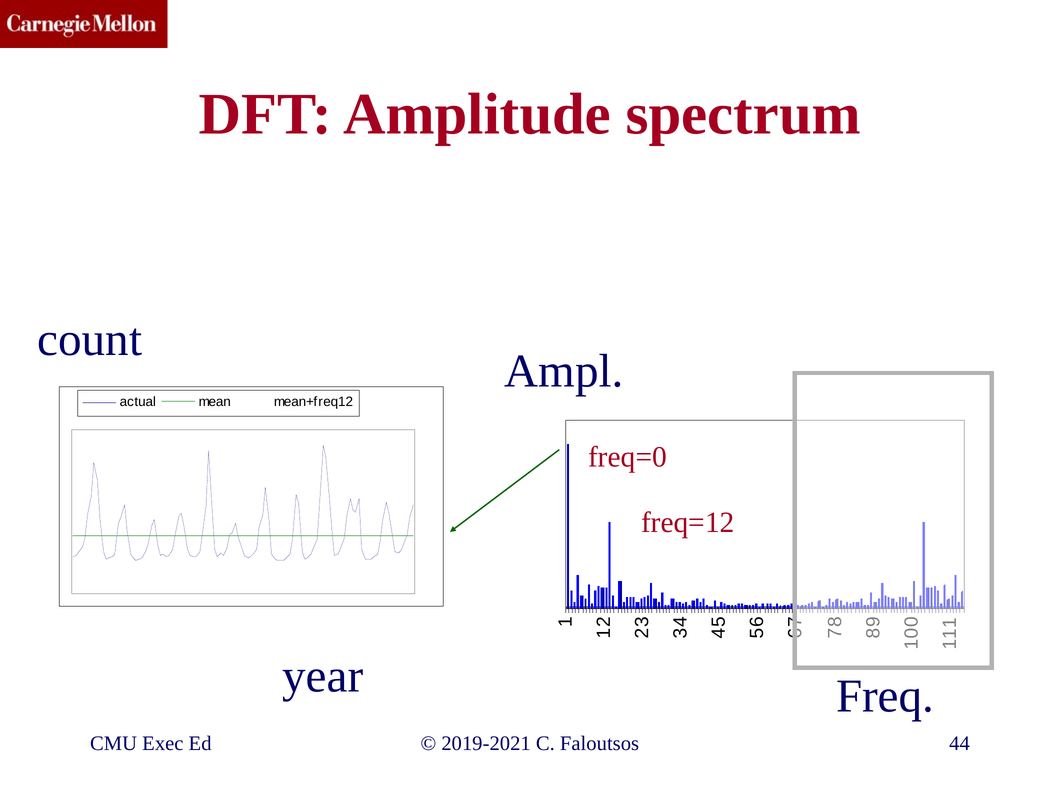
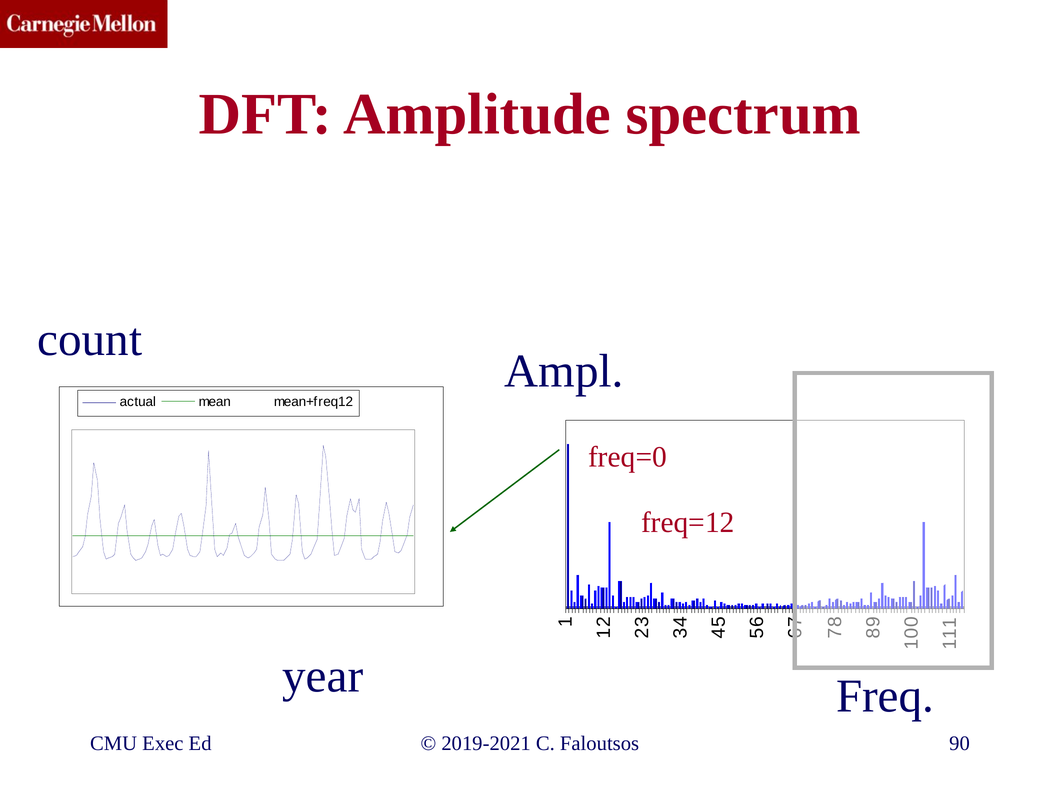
44: 44 -> 90 (960, 743)
